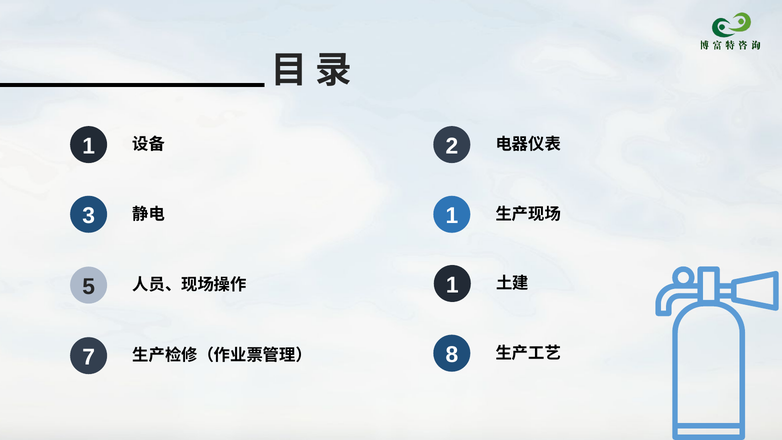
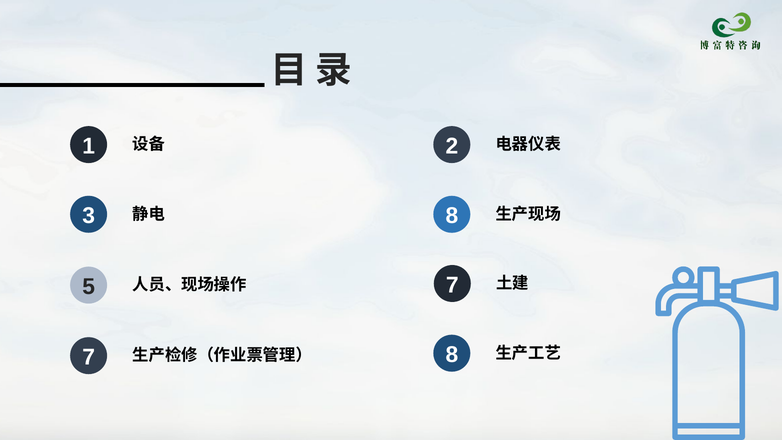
3 1: 1 -> 8 (452, 216)
5 1: 1 -> 7 (452, 285)
